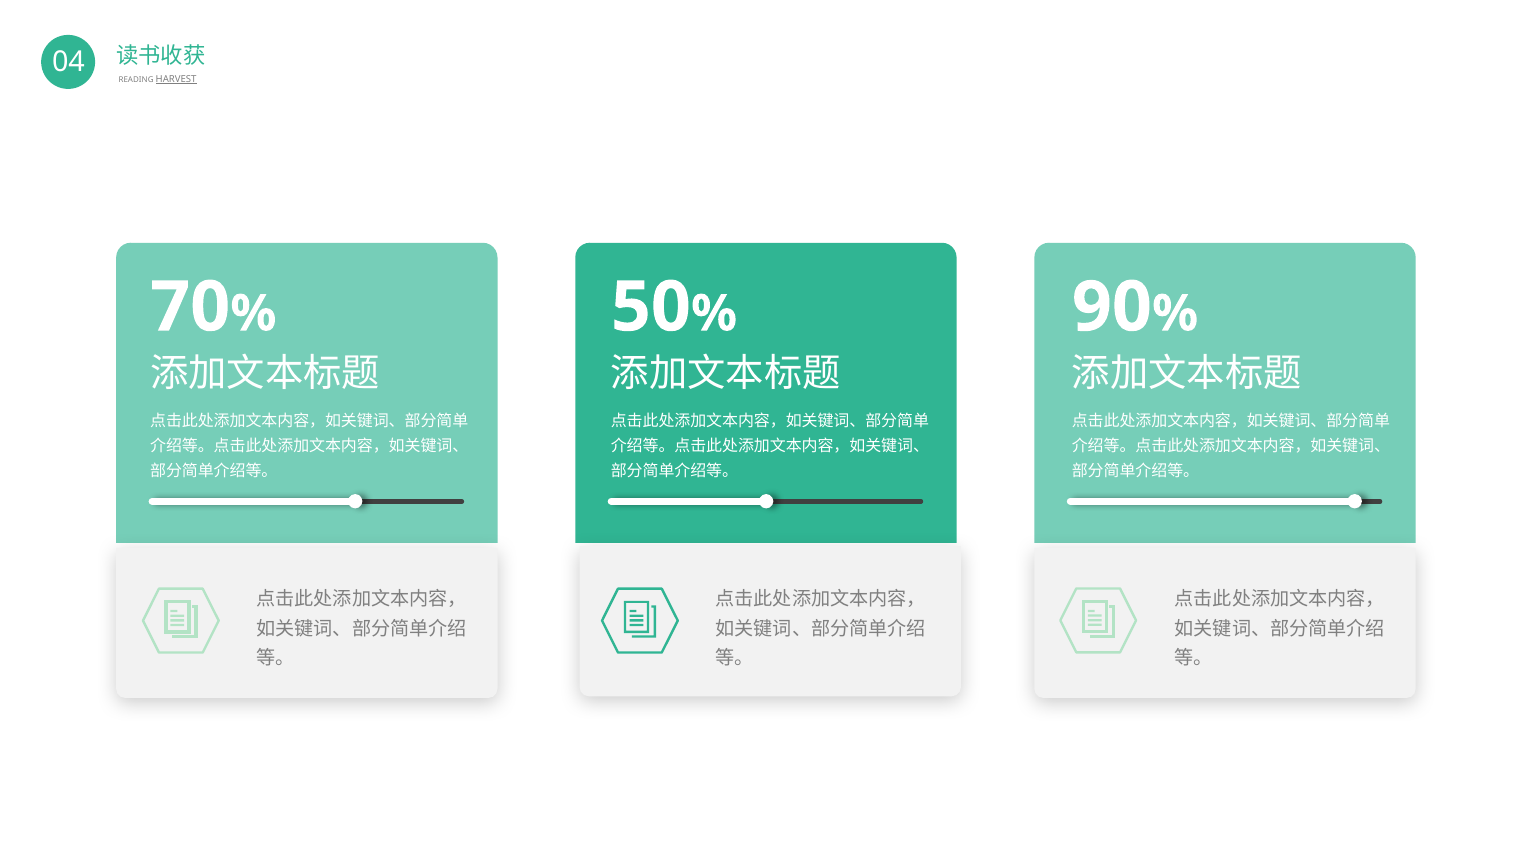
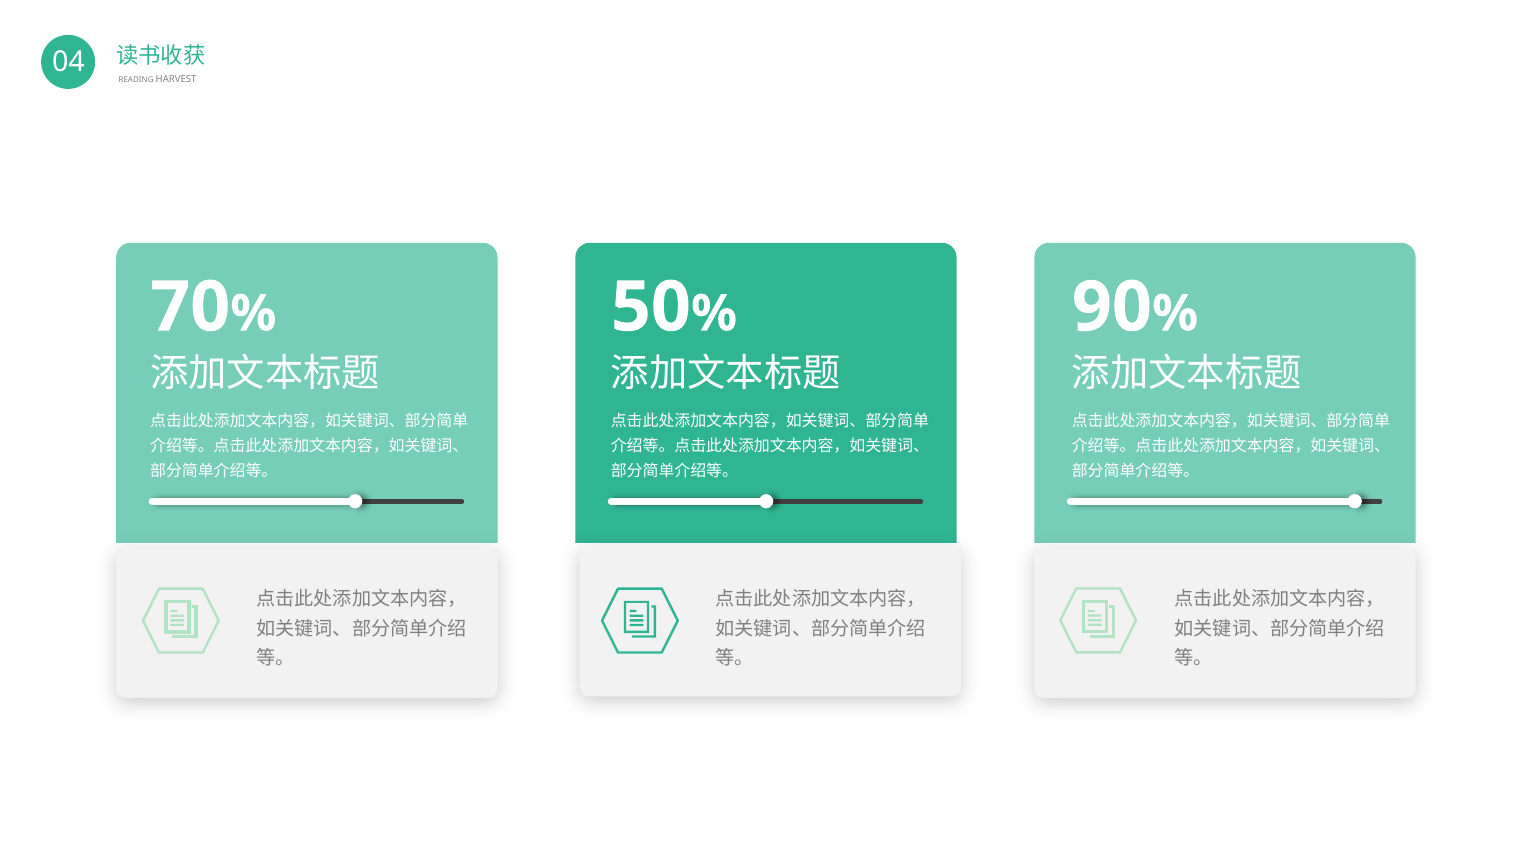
HARVEST underline: present -> none (176, 79)
